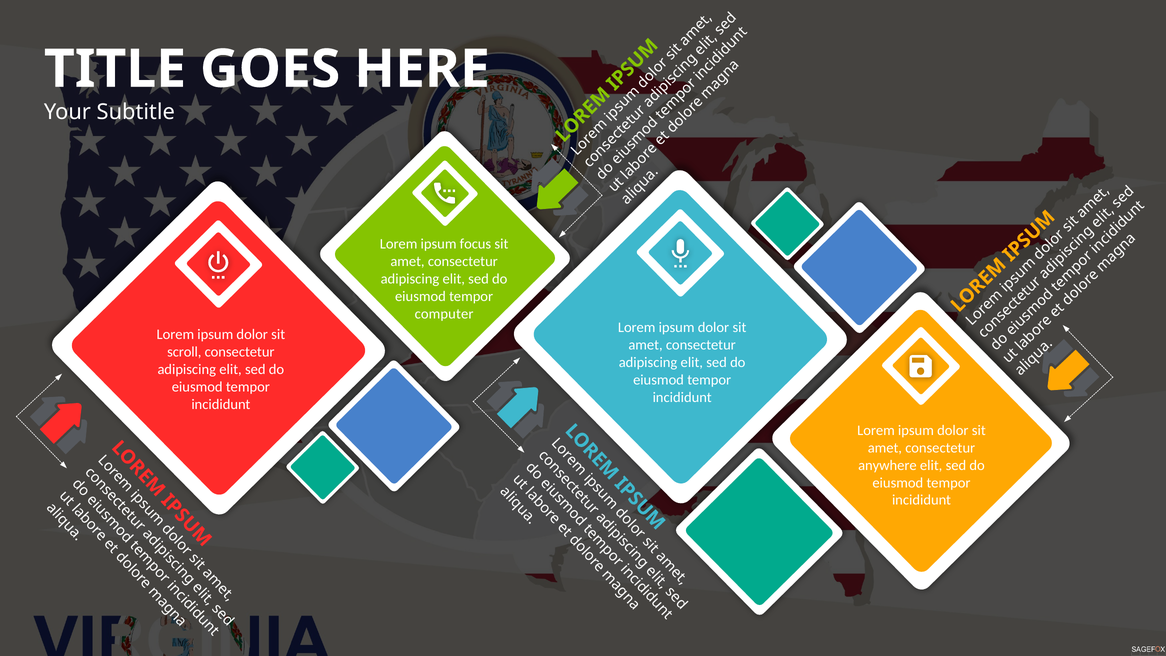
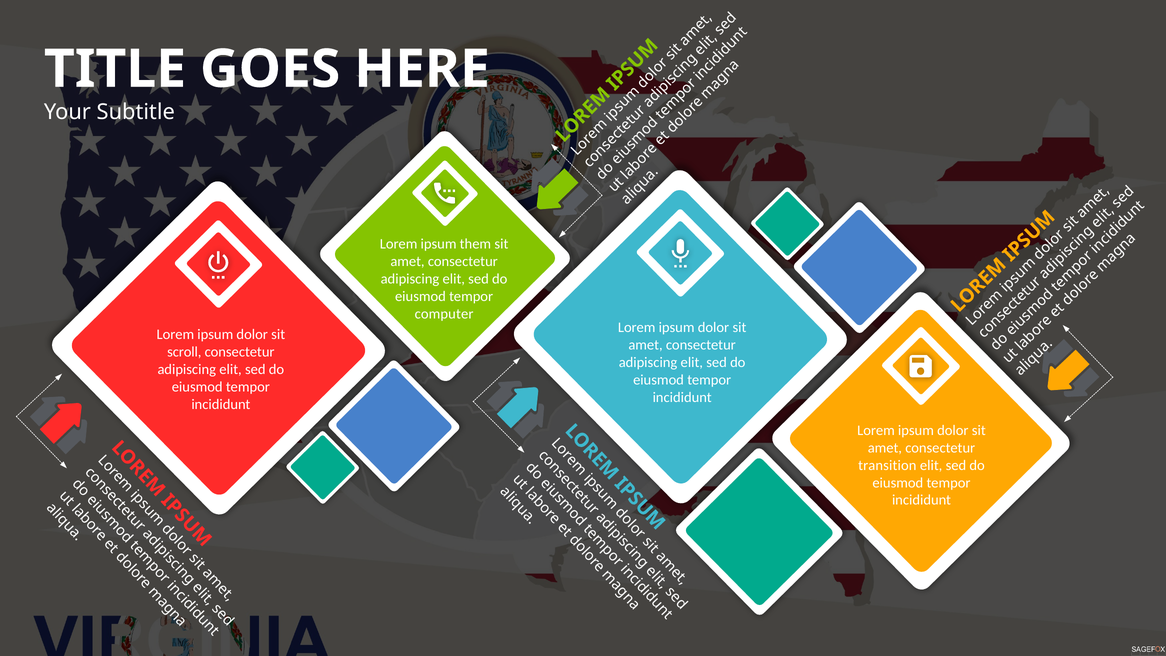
focus: focus -> them (475, 244)
anywhere: anywhere -> transition (887, 465)
